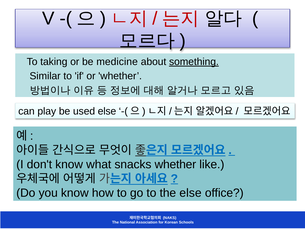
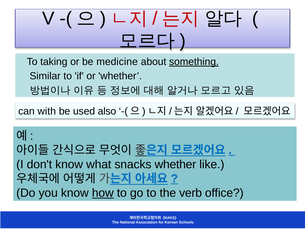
play: play -> with (47, 111)
used else: else -> also (107, 111)
how underline: none -> present (103, 193)
the else: else -> verb (191, 193)
